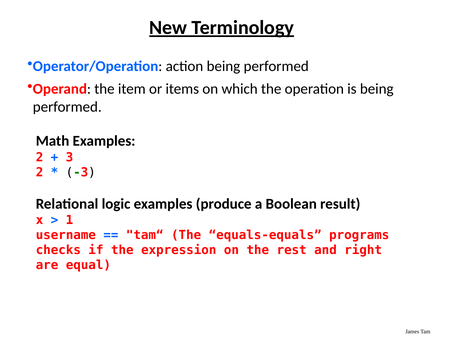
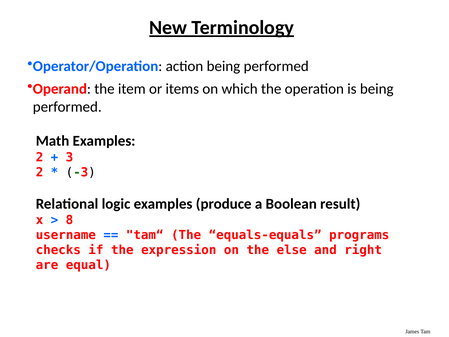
1: 1 -> 8 (69, 220)
rest: rest -> else (292, 250)
